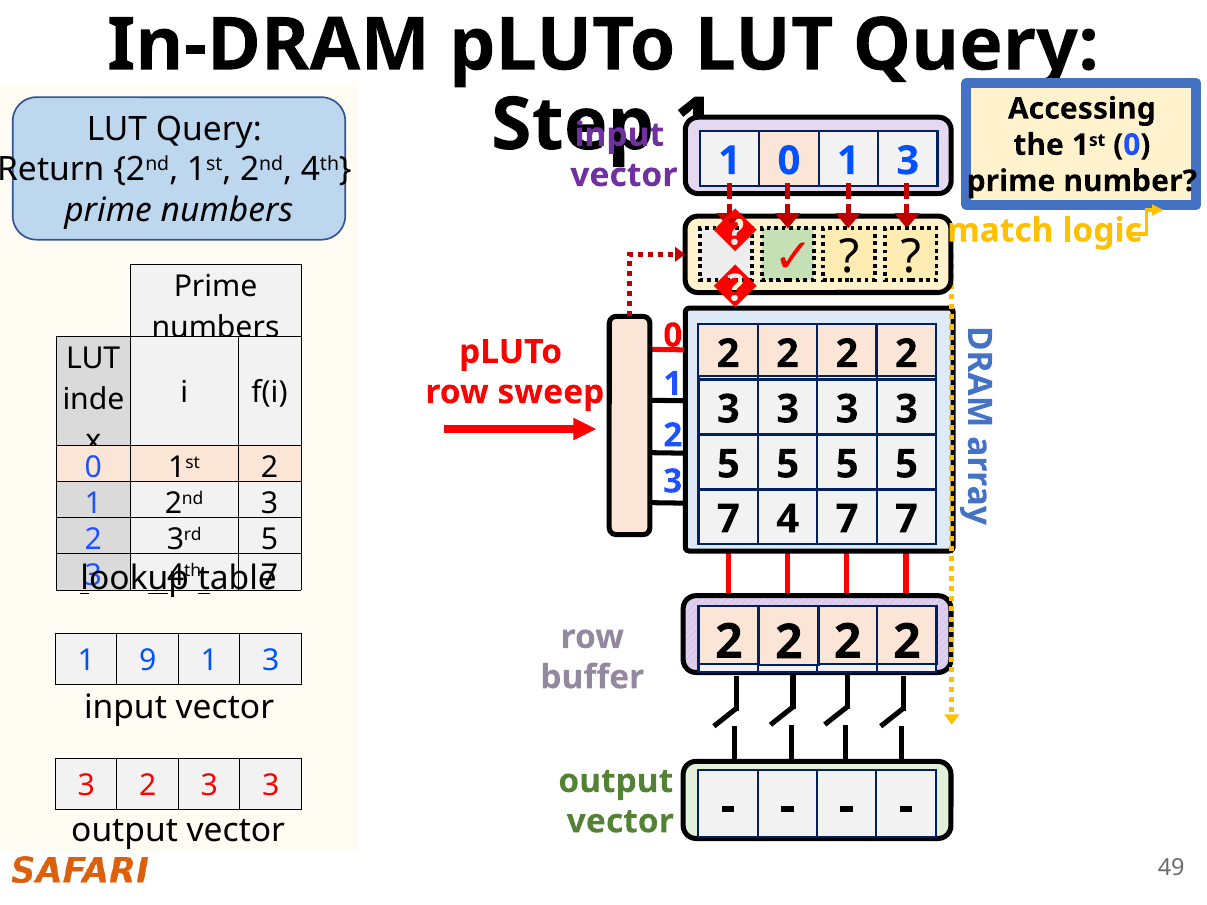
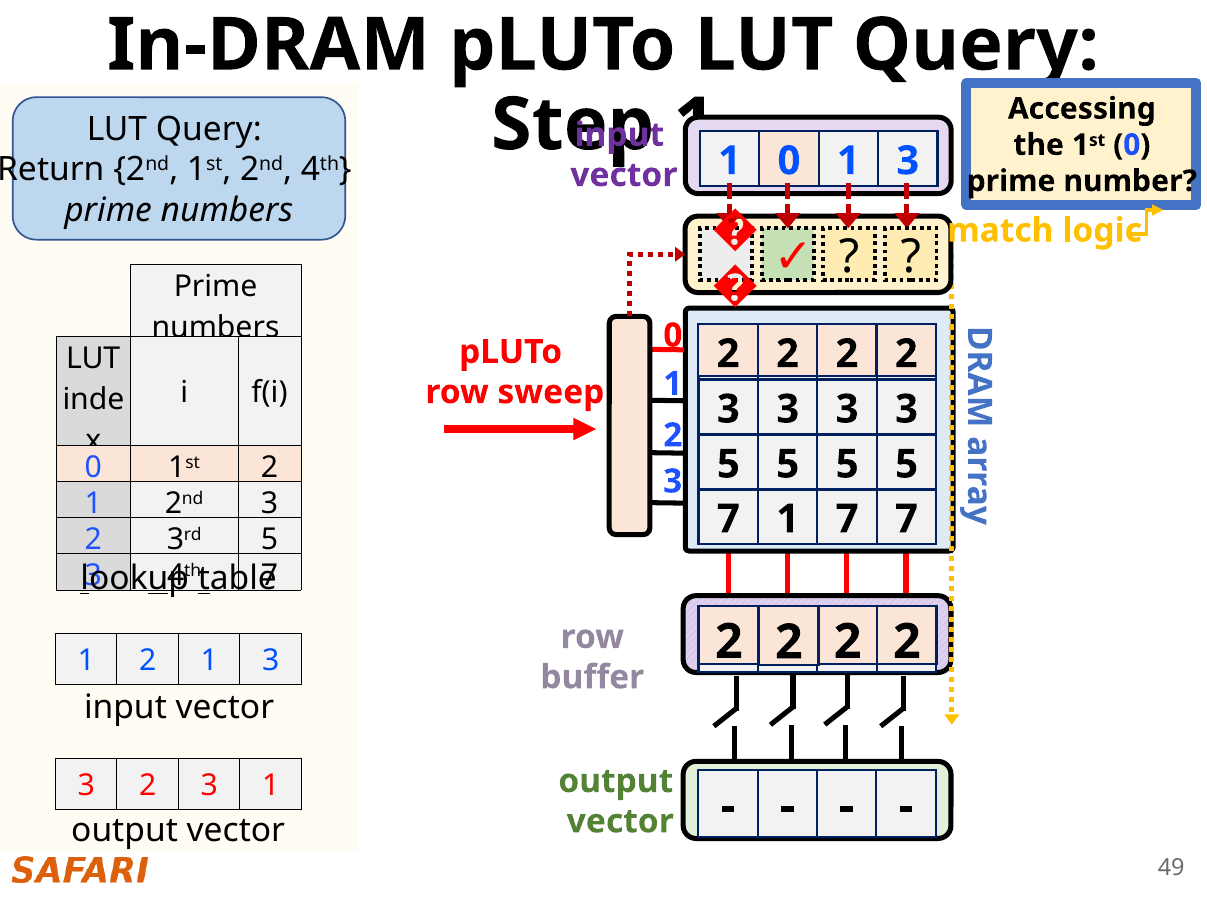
4: 4 -> 1 (788, 519)
9: 9 -> 2 (148, 661)
3 2 3 3: 3 -> 1 (271, 785)
